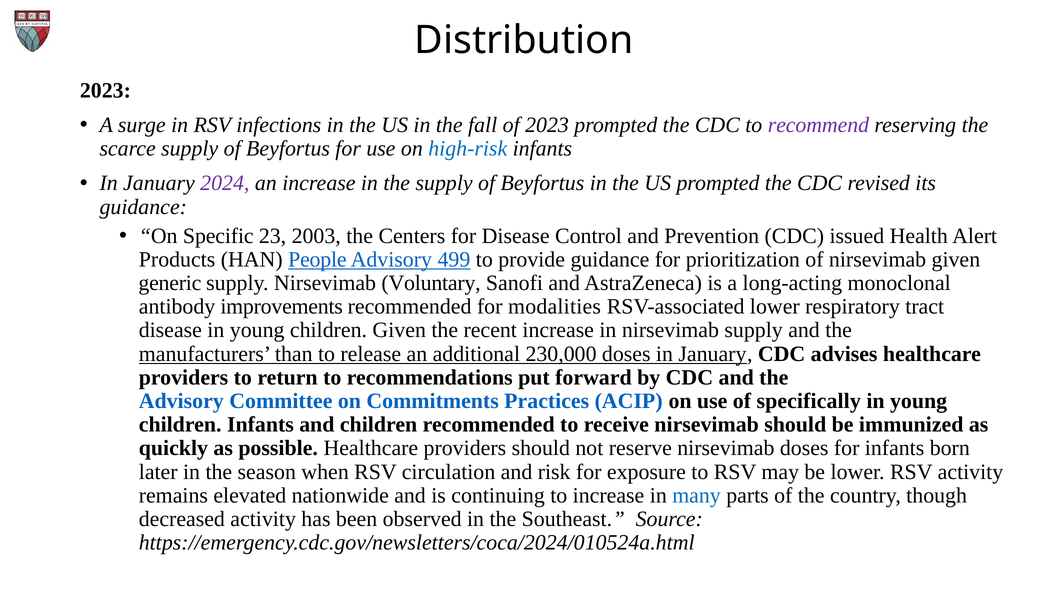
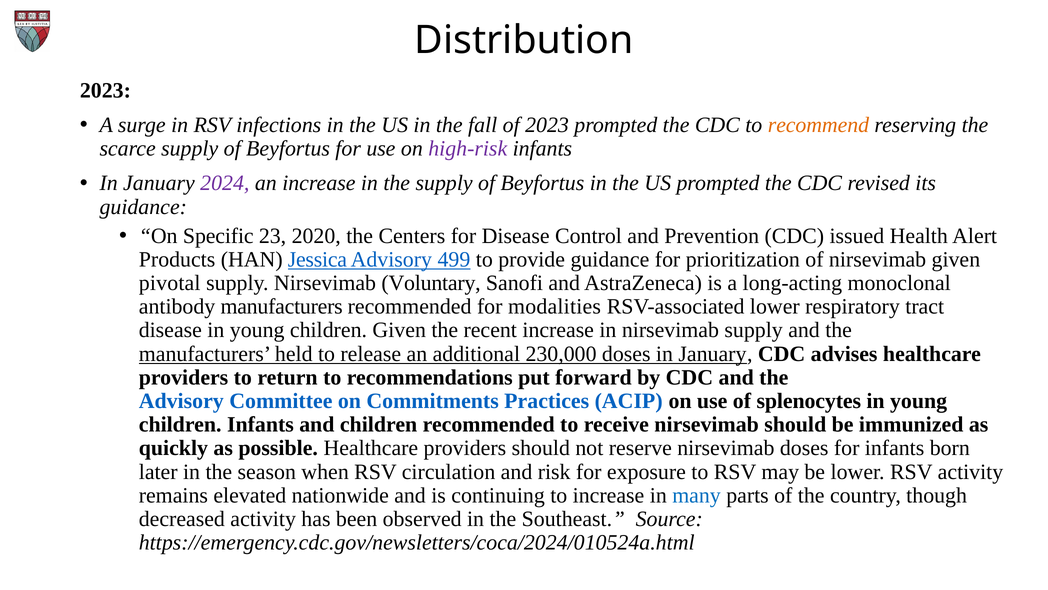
recommend colour: purple -> orange (818, 125)
high-risk colour: blue -> purple (468, 149)
2003: 2003 -> 2020 (316, 236)
People: People -> Jessica (317, 259)
generic: generic -> pivotal (170, 283)
antibody improvements: improvements -> manufacturers (282, 306)
than: than -> held (294, 354)
specifically: specifically -> splenocytes (809, 401)
